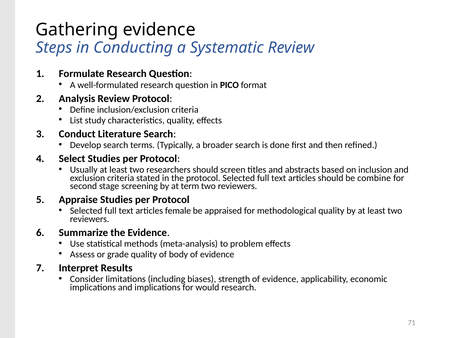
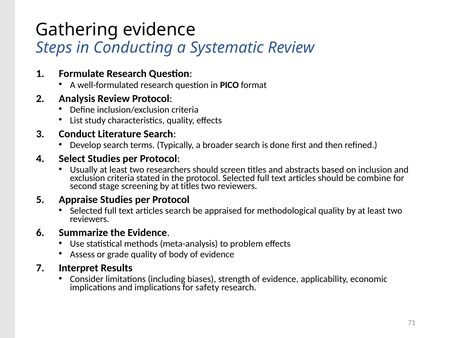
at term: term -> titles (190, 186)
articles female: female -> search (178, 211)
would: would -> safety (207, 287)
